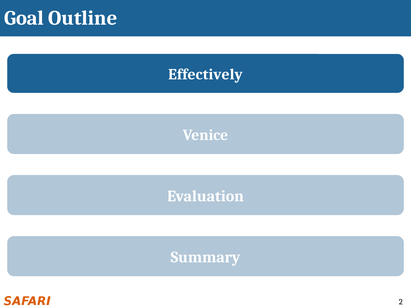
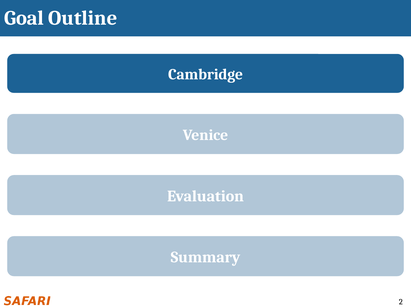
Effectively: Effectively -> Cambridge (206, 75)
